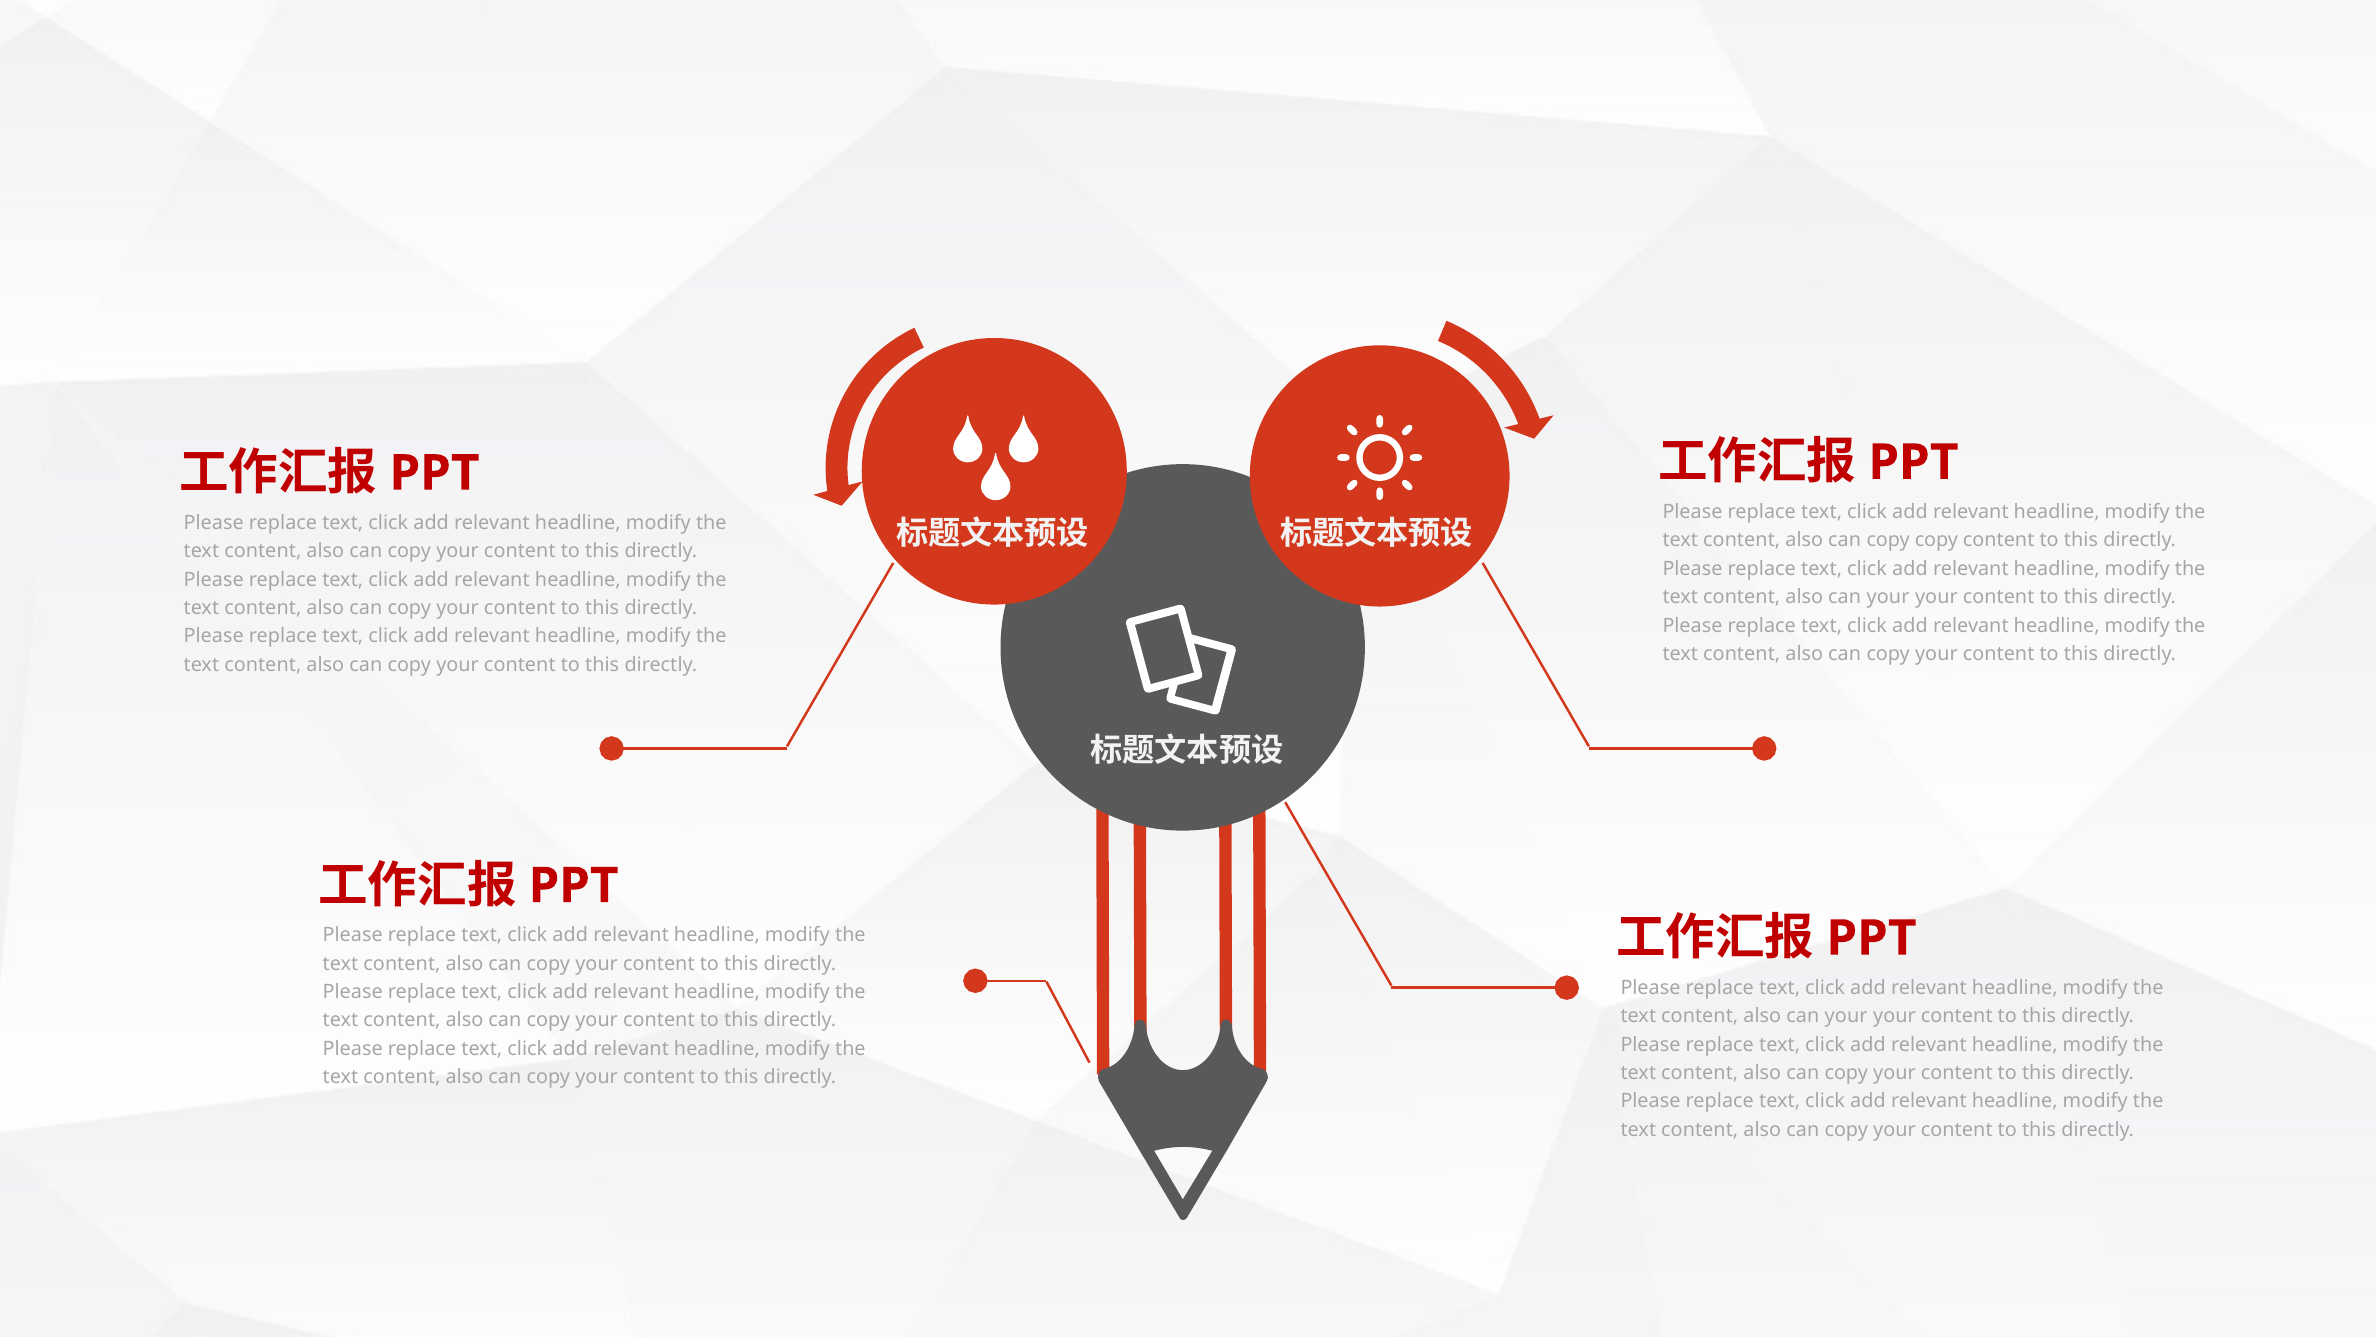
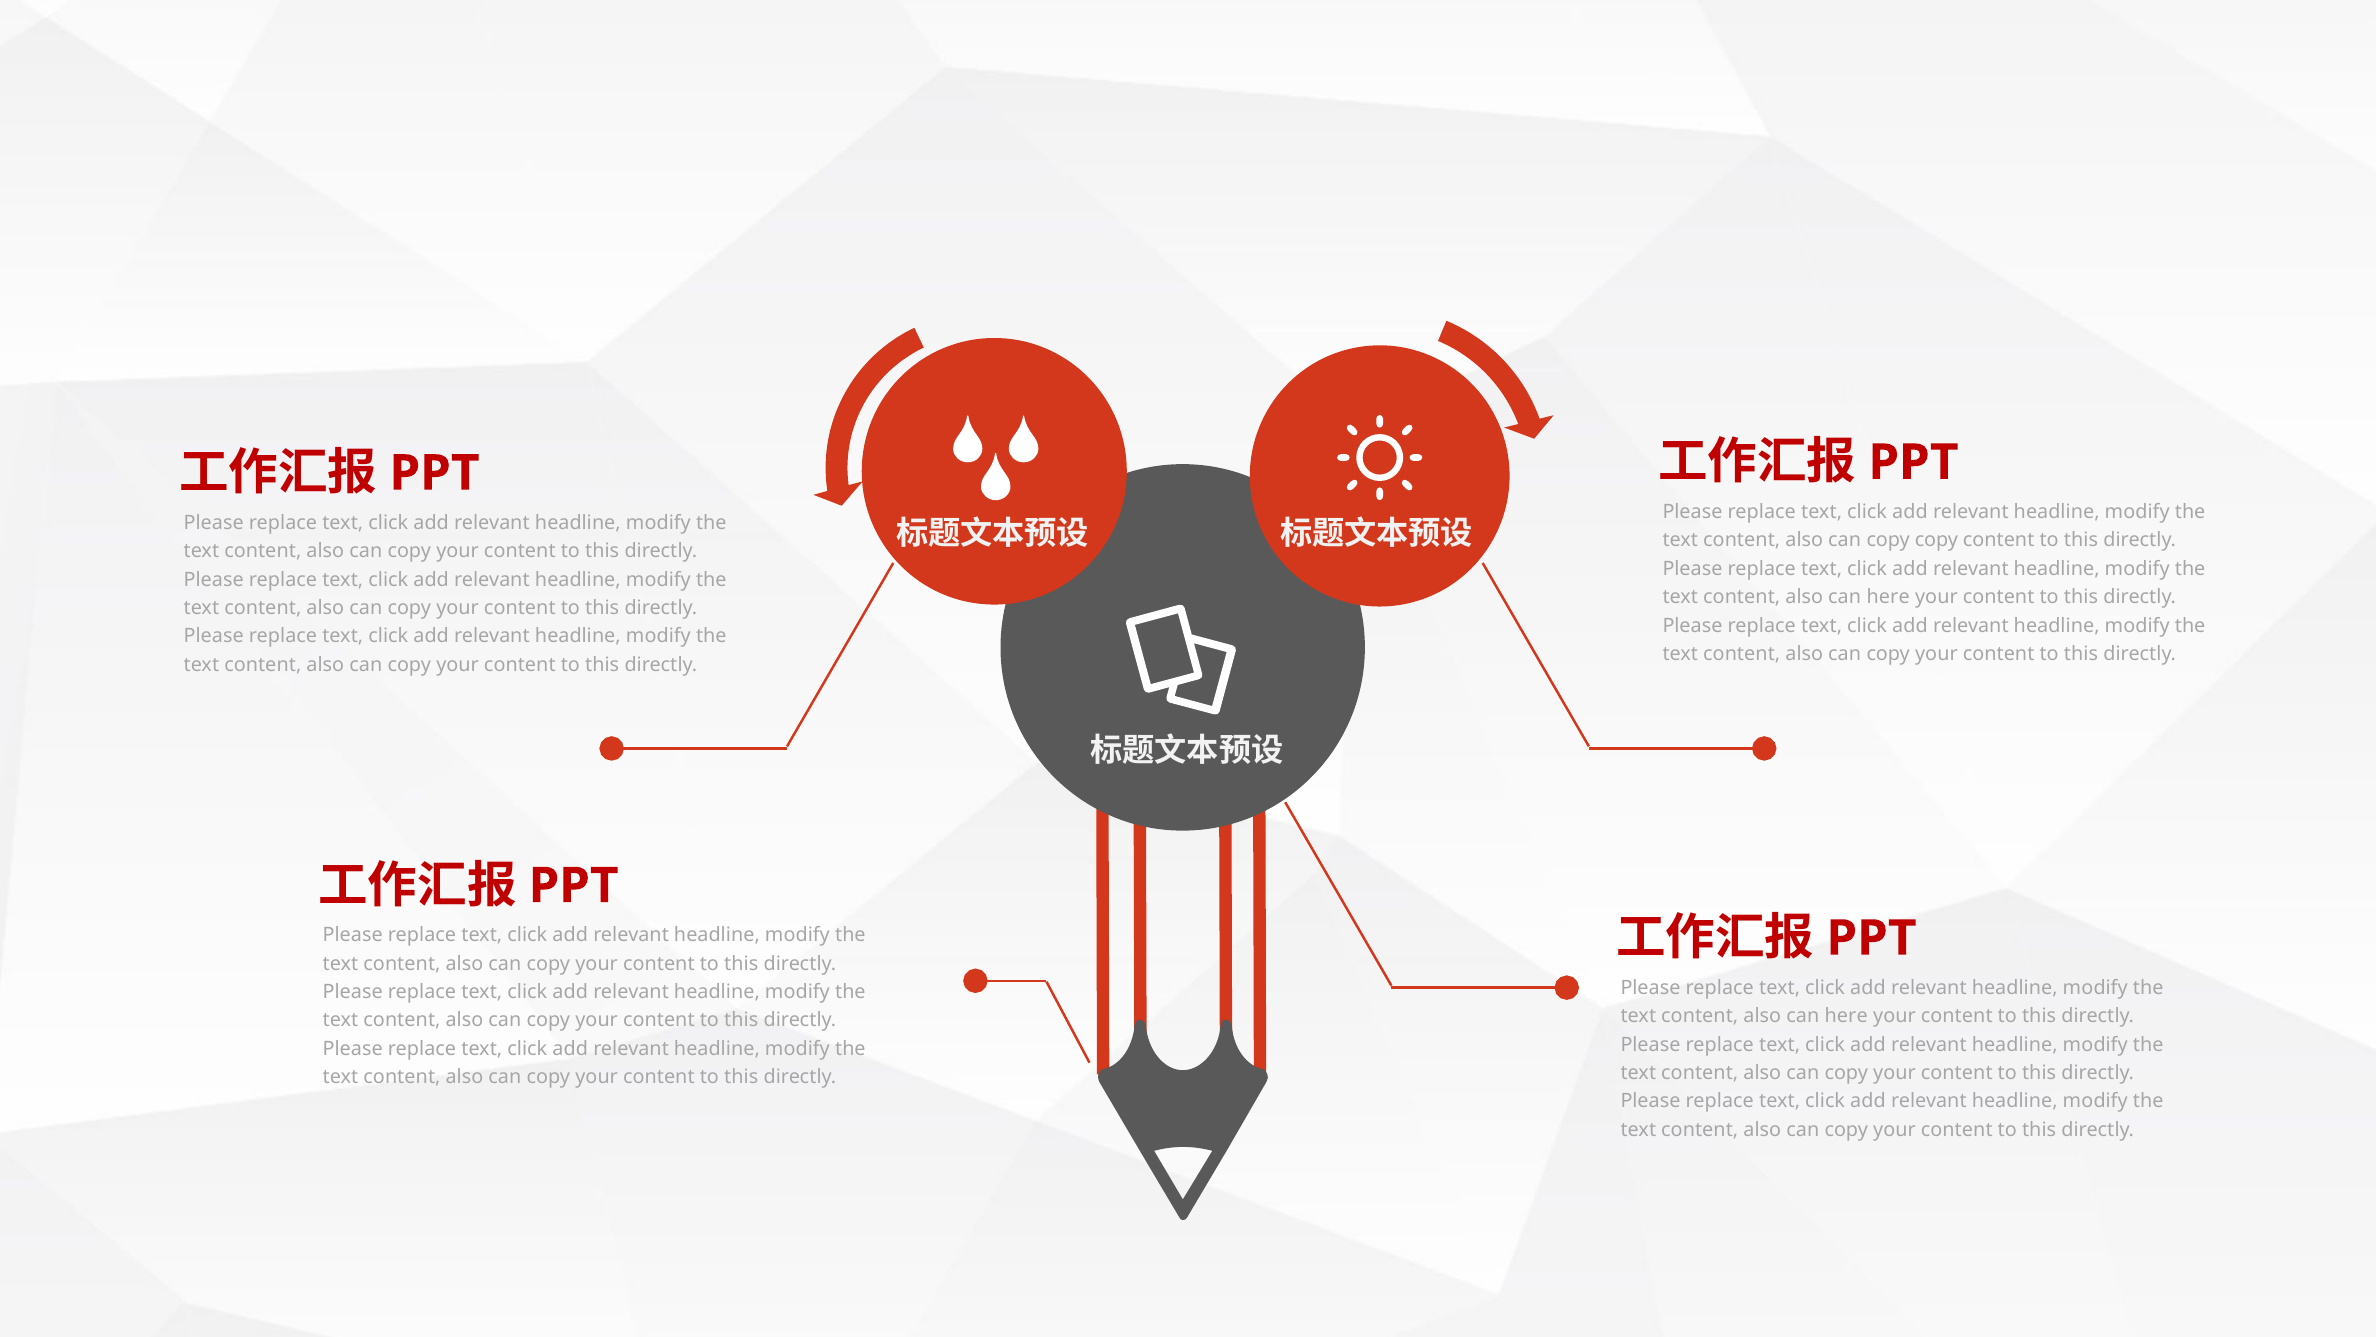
your: your -> here (1888, 597)
your: your -> here (1846, 1016)
